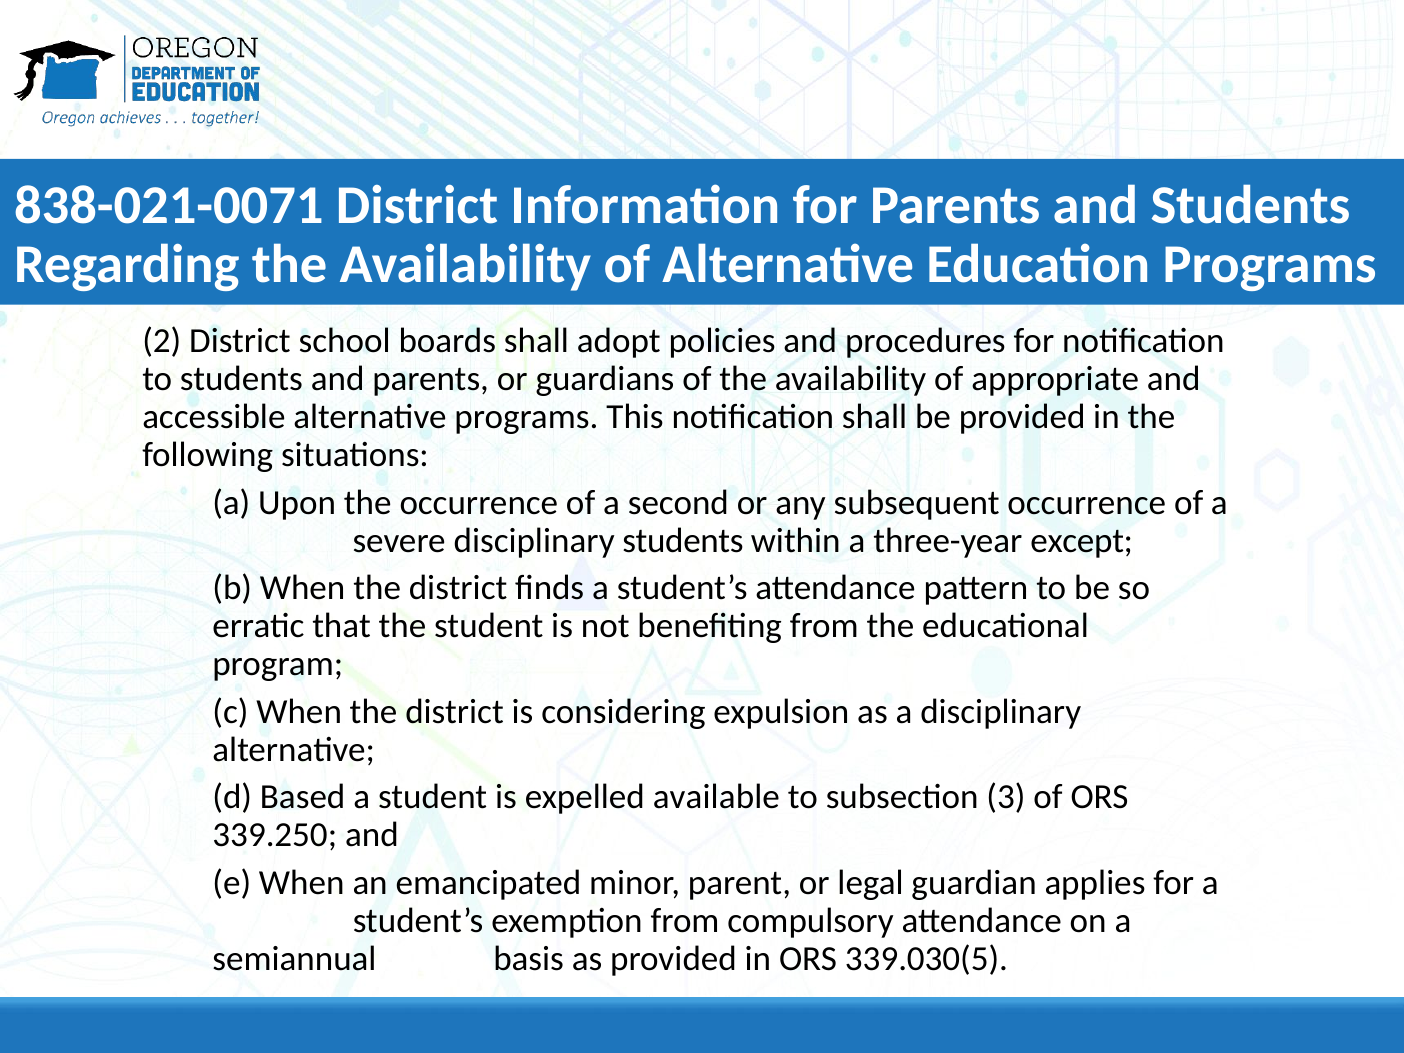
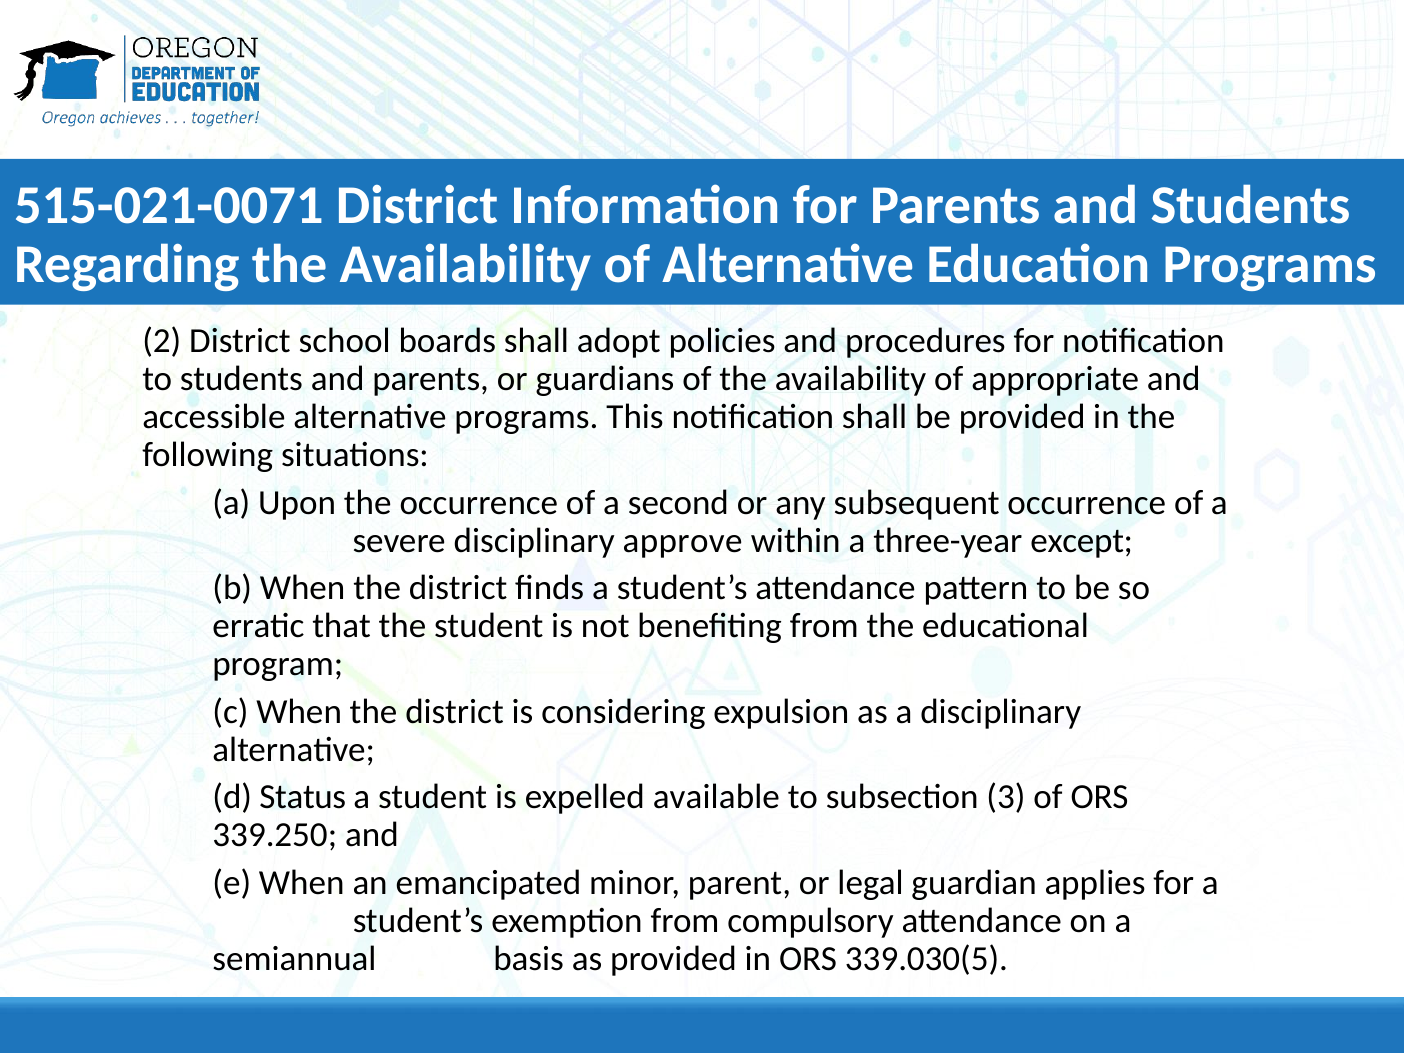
838-021-0071: 838-021-0071 -> 515-021-0071 (169, 206)
disciplinary students: students -> approve (683, 541)
Based: Based -> Status (303, 797)
